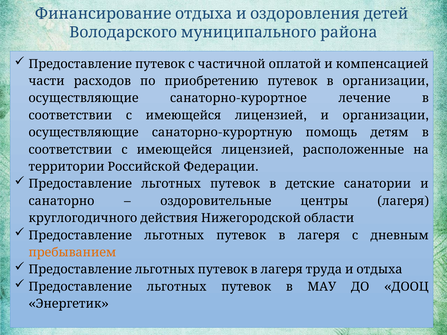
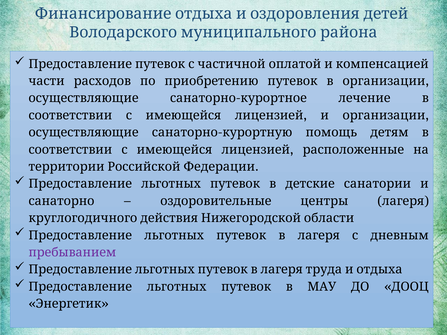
пребыванием colour: orange -> purple (72, 253)
